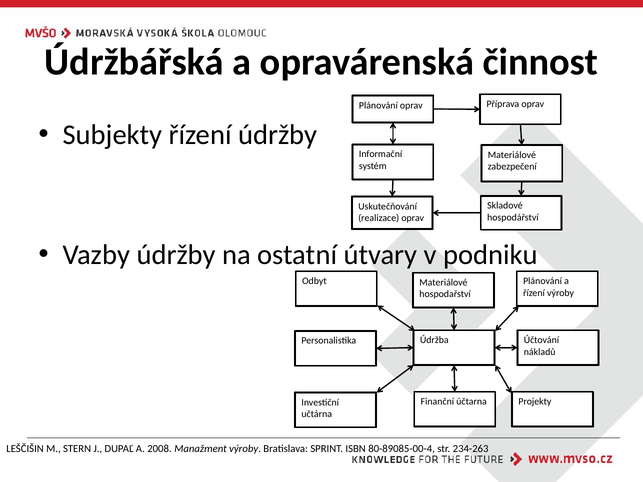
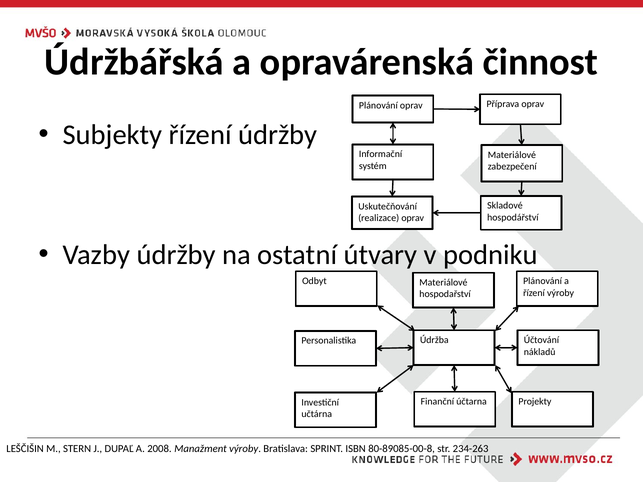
80-89085-00-4: 80-89085-00-4 -> 80-89085-00-8 (402, 449)
